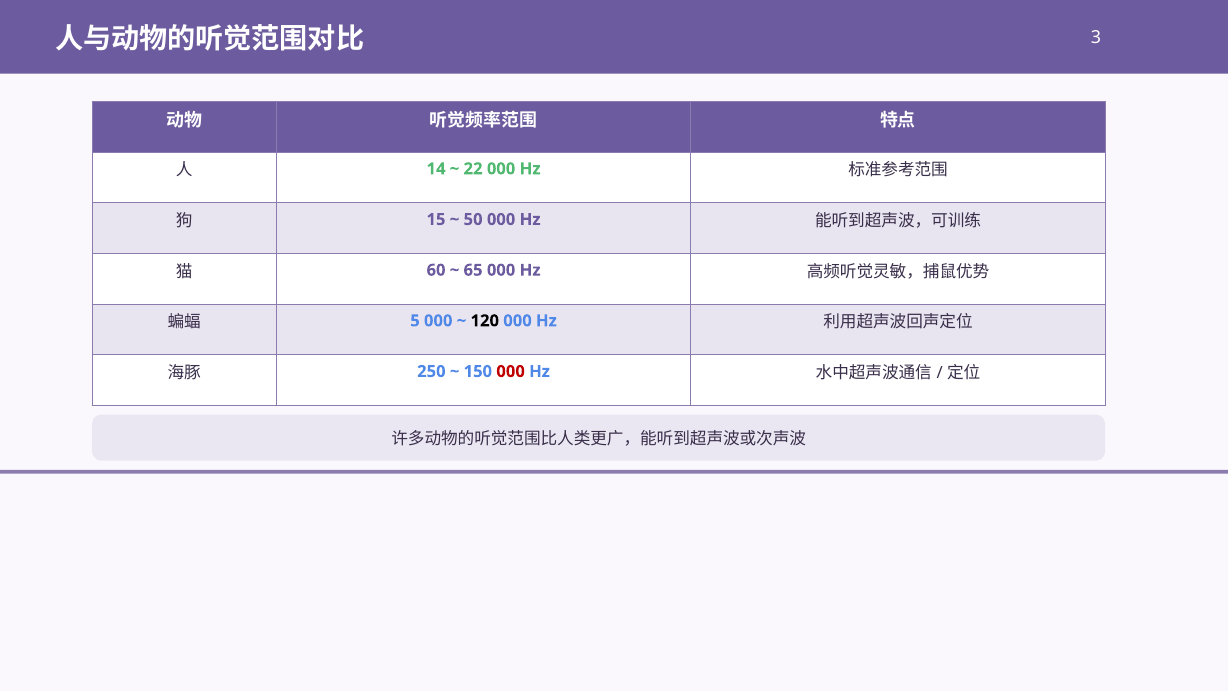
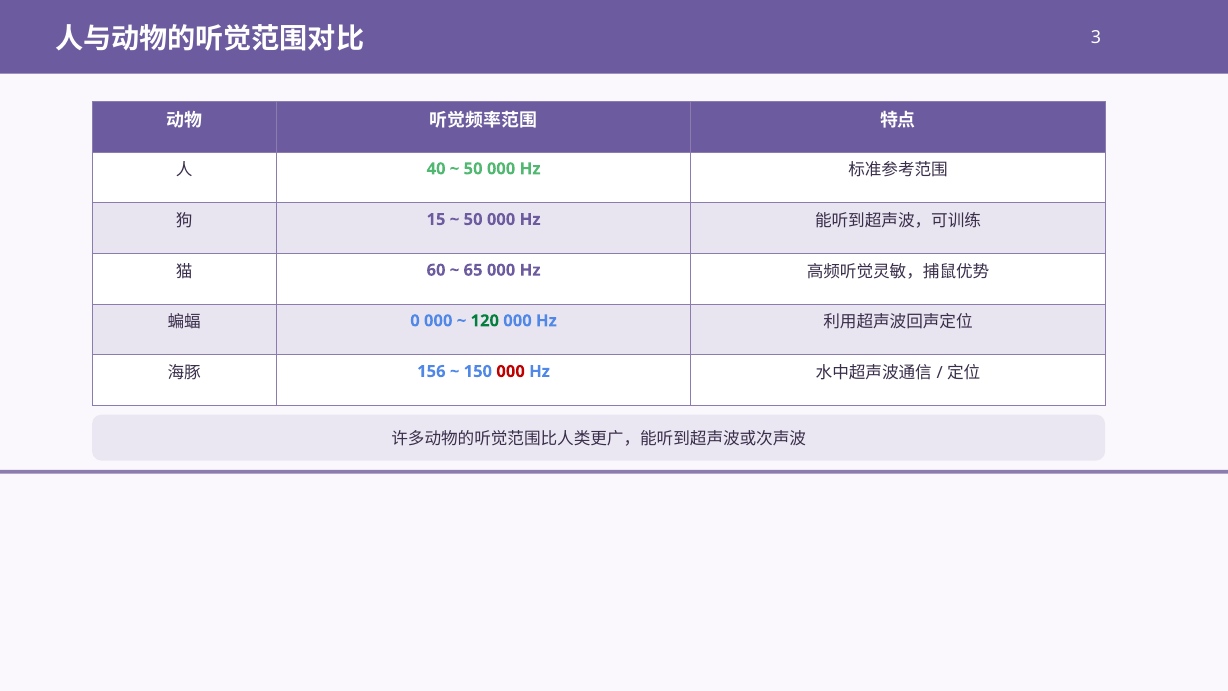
14: 14 -> 40 (436, 169)
22: 22 -> 50 (473, 169)
5: 5 -> 0 (415, 321)
120 colour: black -> green (485, 321)
250: 250 -> 156 (431, 371)
